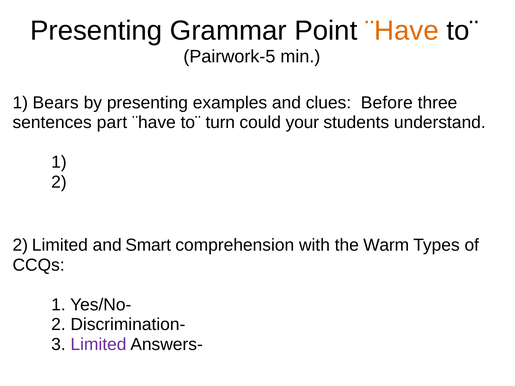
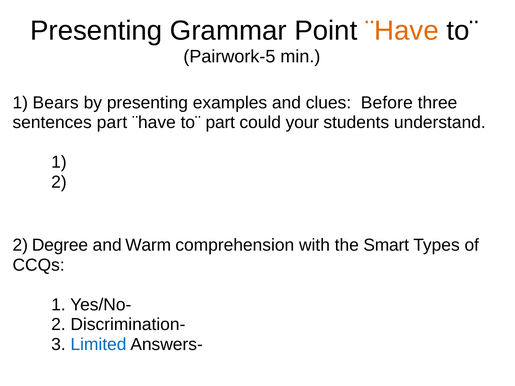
to¨ turn: turn -> part (220, 123)
2 Limited: Limited -> Degree (60, 245)
Smart: Smart -> Warm (148, 245)
Warm: Warm -> Smart (386, 245)
Limited colour: purple -> blue (98, 344)
